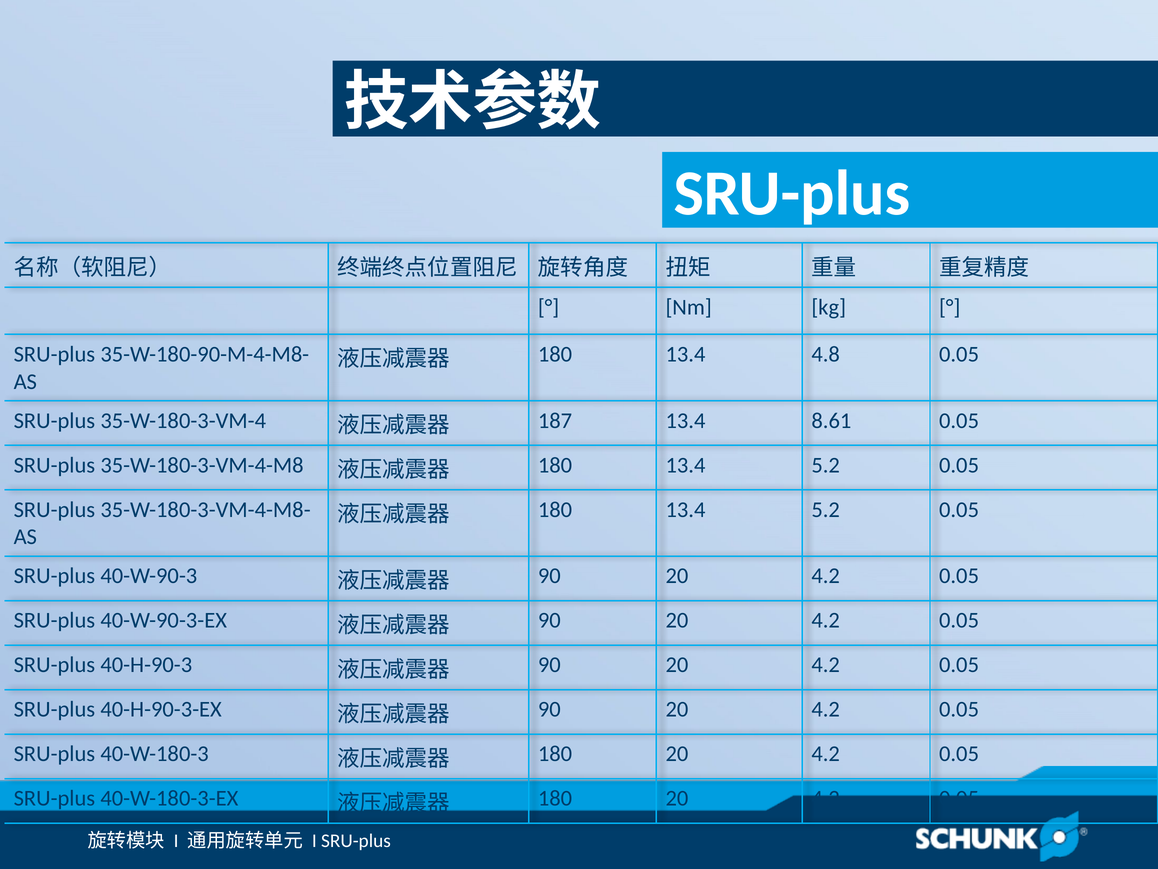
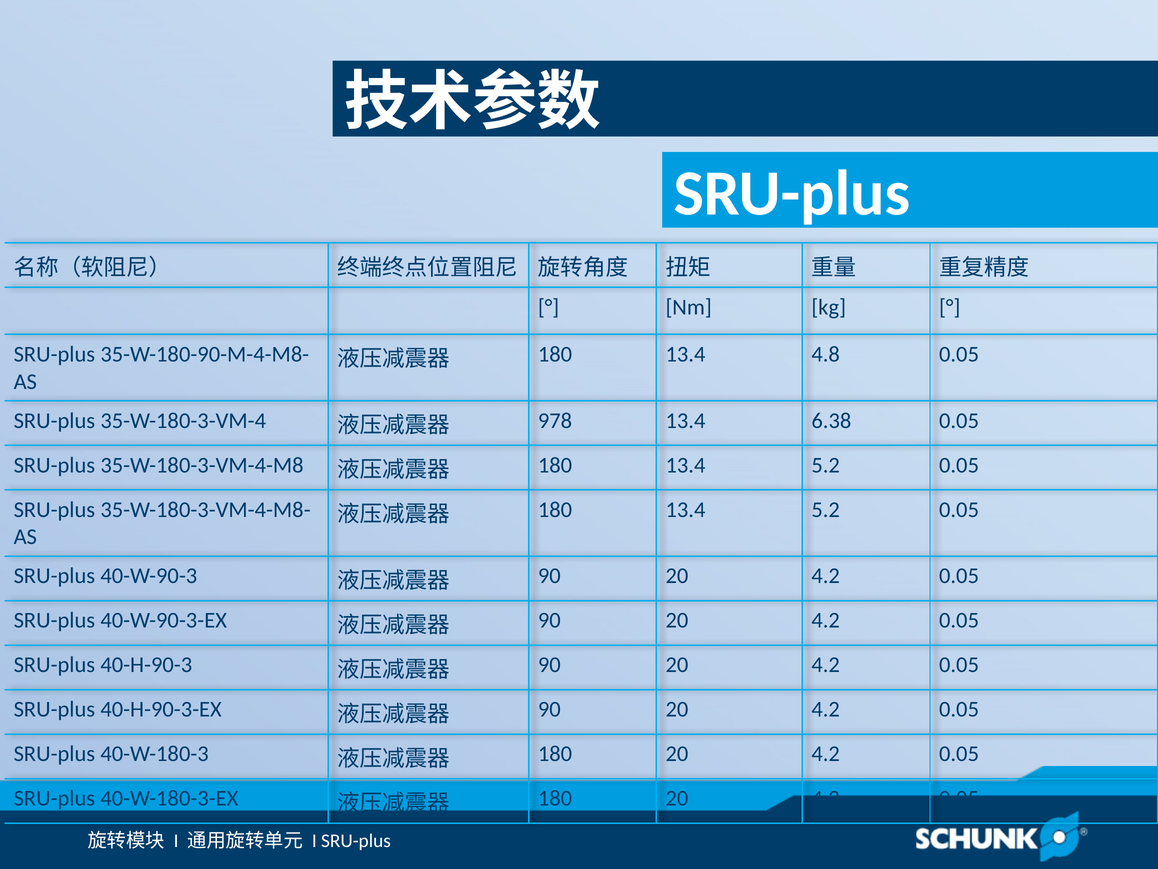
187: 187 -> 978 (555, 420)
8.61: 8.61 -> 6.38 (831, 420)
